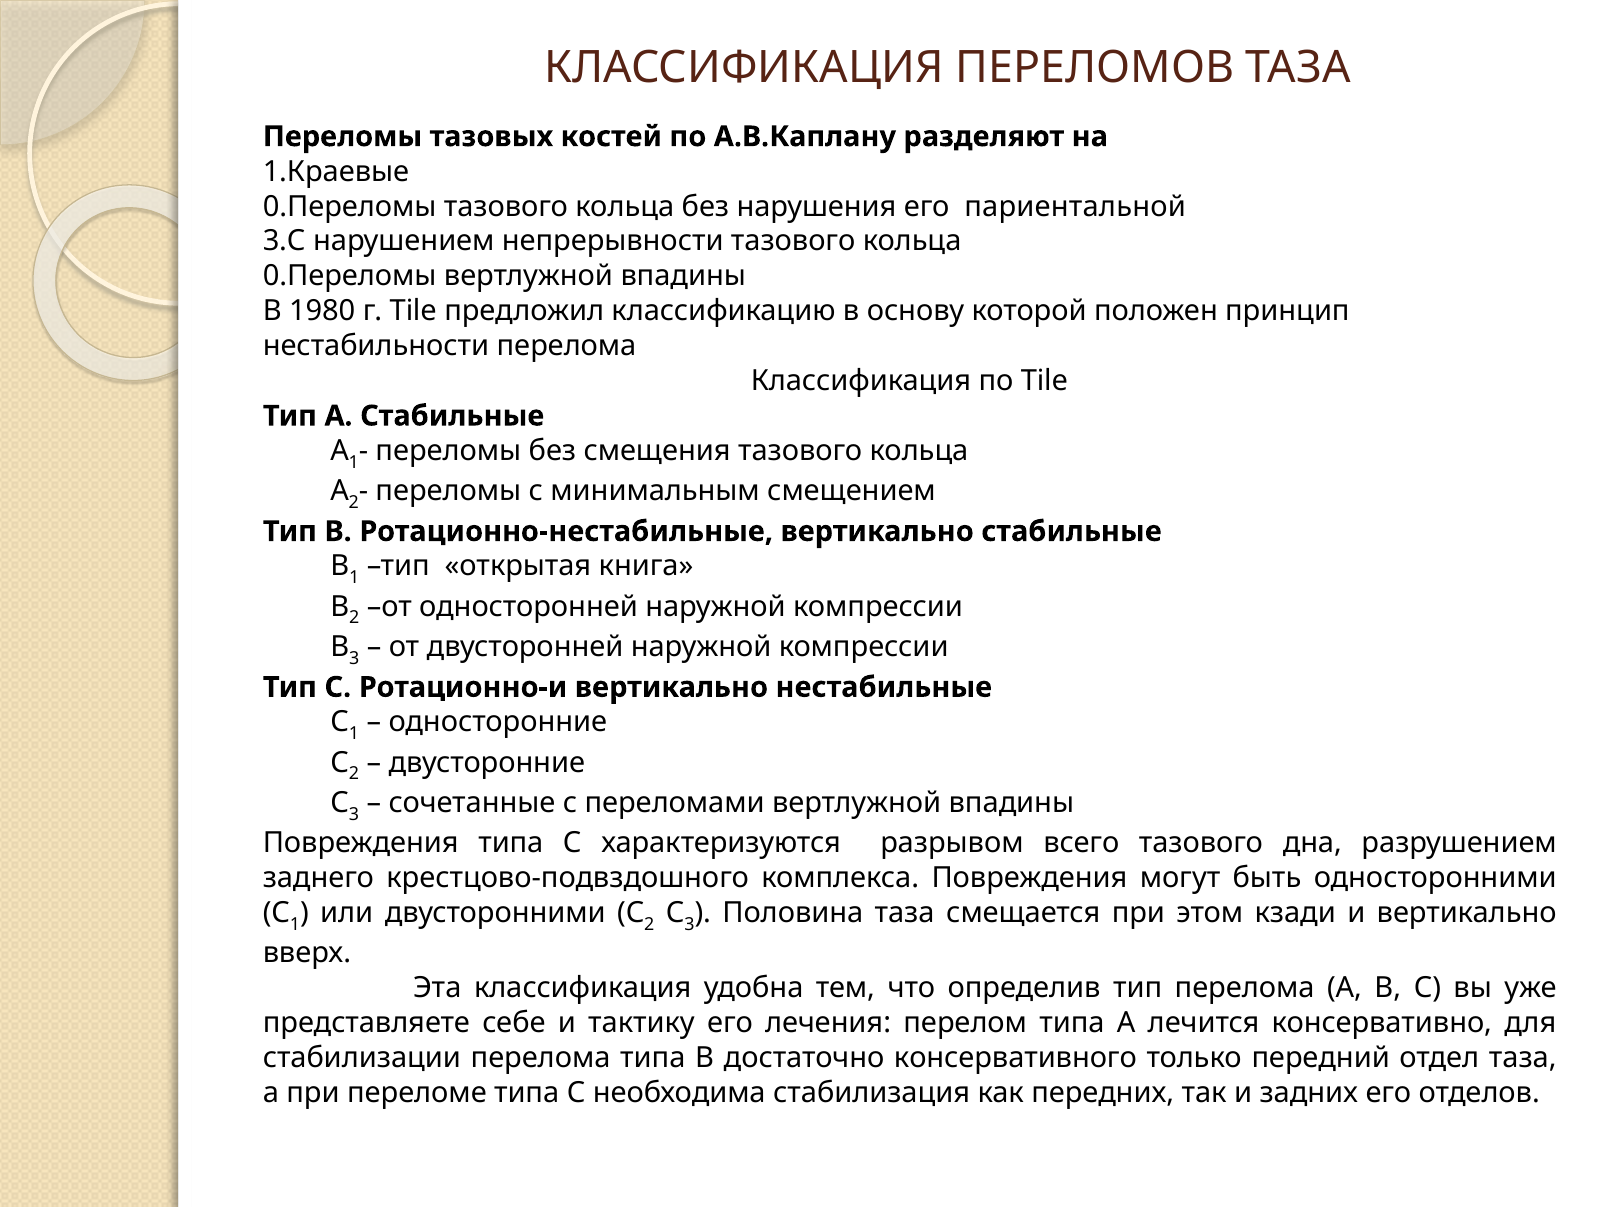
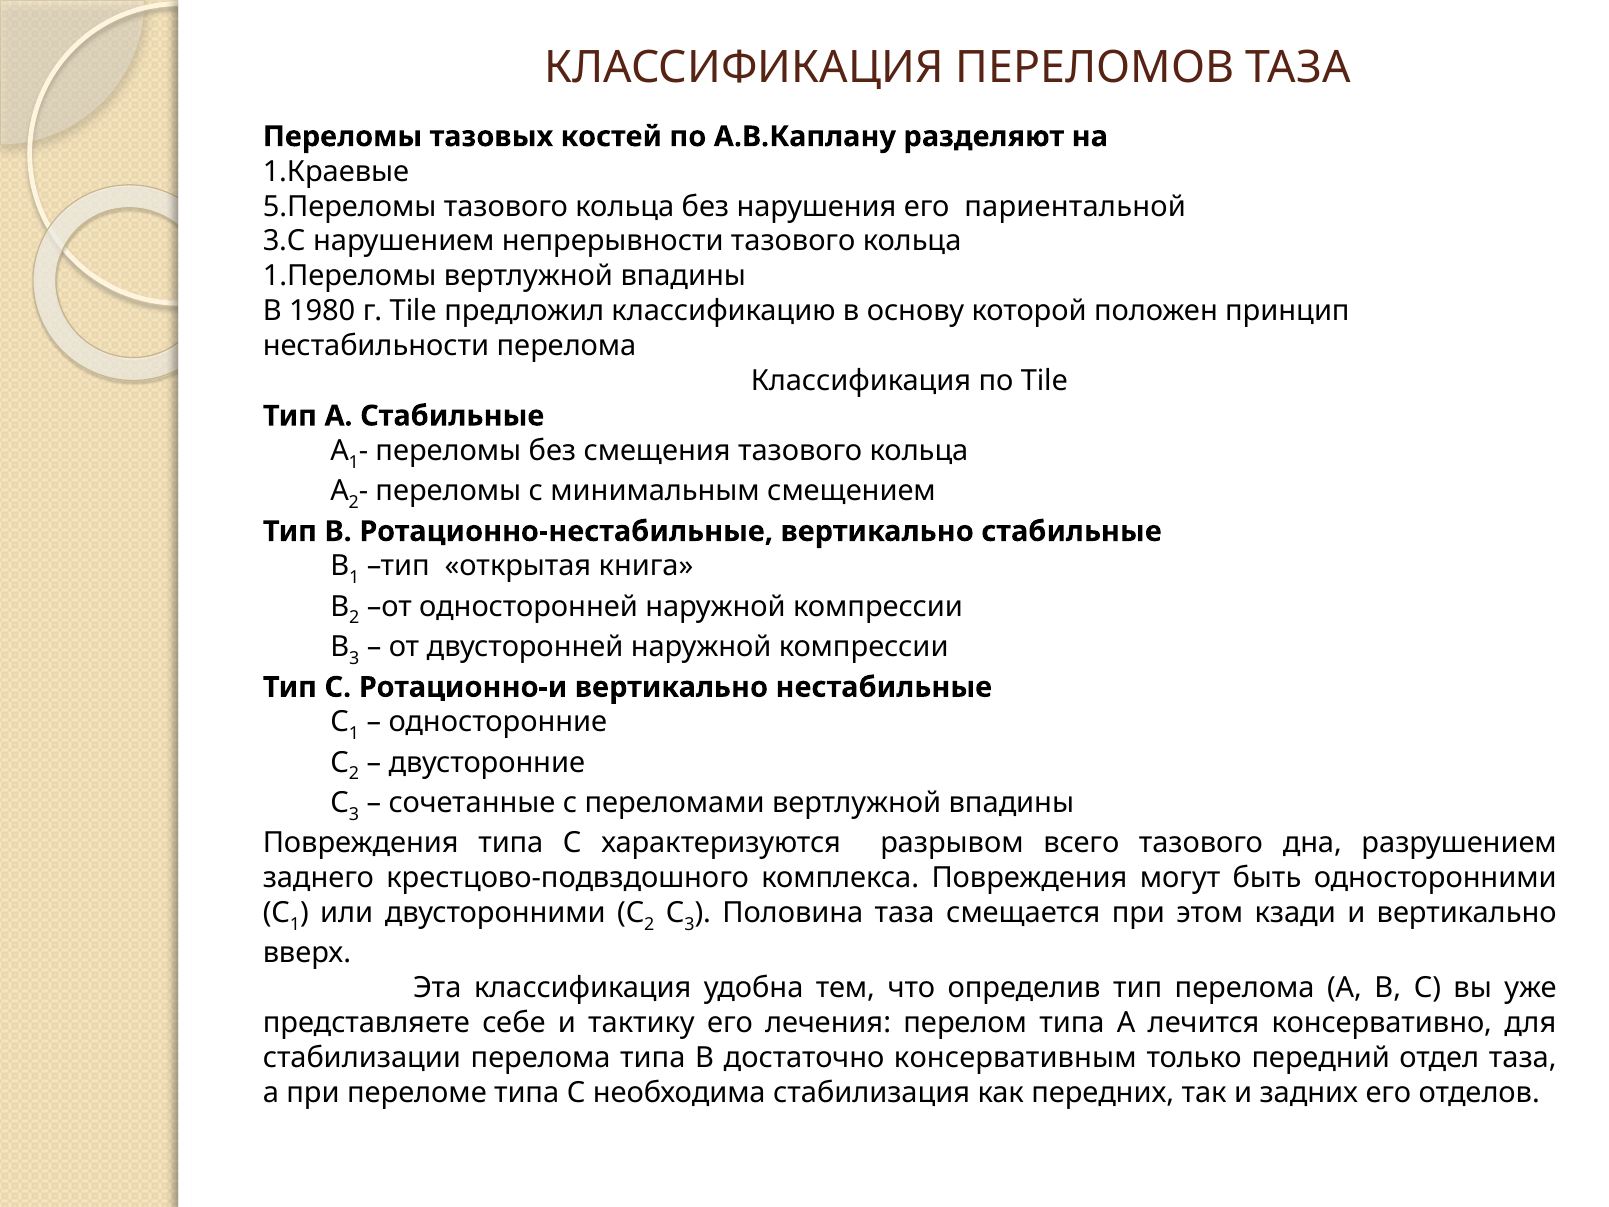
0.Переломы: 0.Переломы -> 5.Переломы (350, 206)
0.Переломы: 0.Переломы -> 1.Переломы (350, 276)
консервативного: консервативного -> консервативным (1015, 1058)
